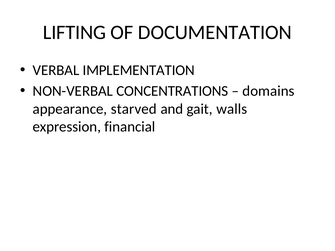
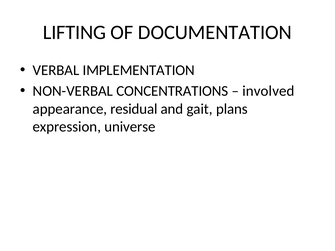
domains: domains -> involved (268, 91)
starved: starved -> residual (134, 109)
walls: walls -> plans (232, 109)
financial: financial -> universe (130, 127)
